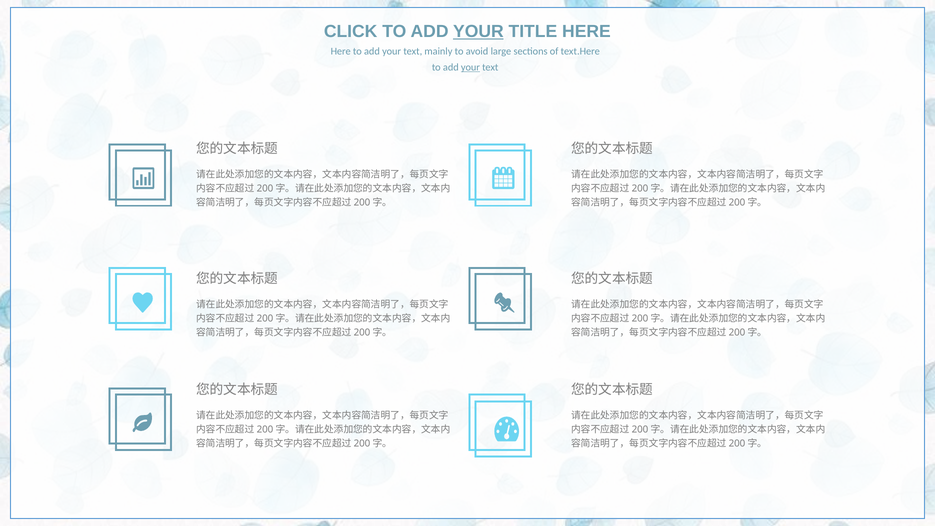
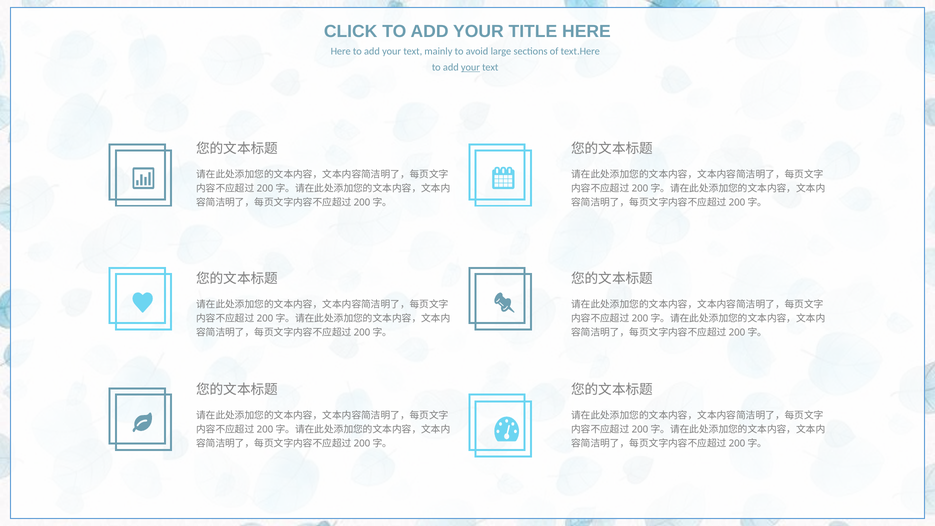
YOUR underline: present -> none (478, 31)
